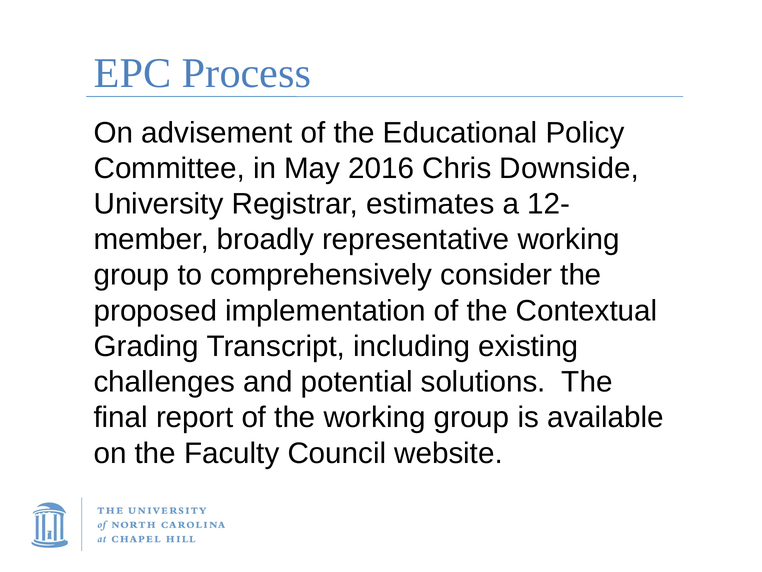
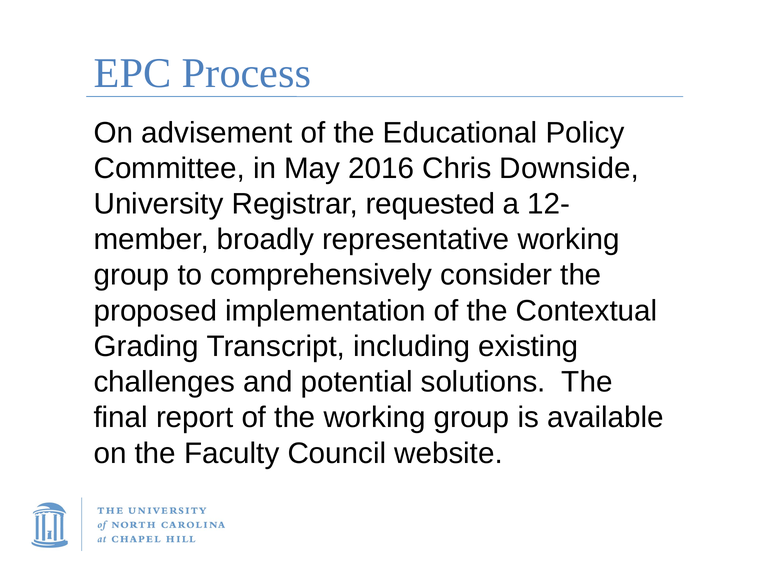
estimates: estimates -> requested (431, 204)
